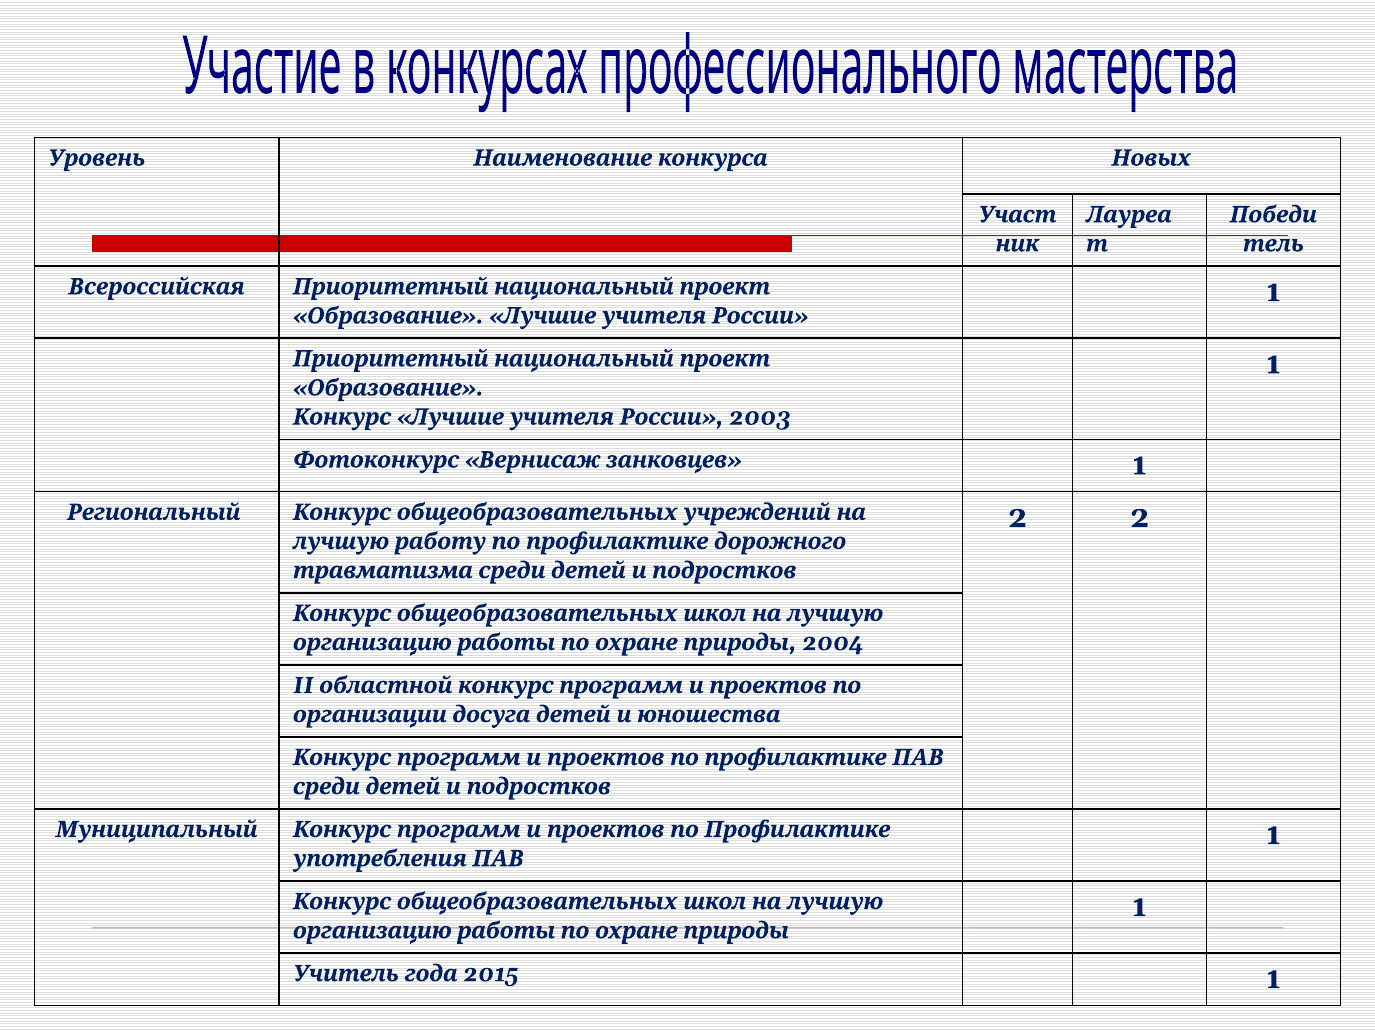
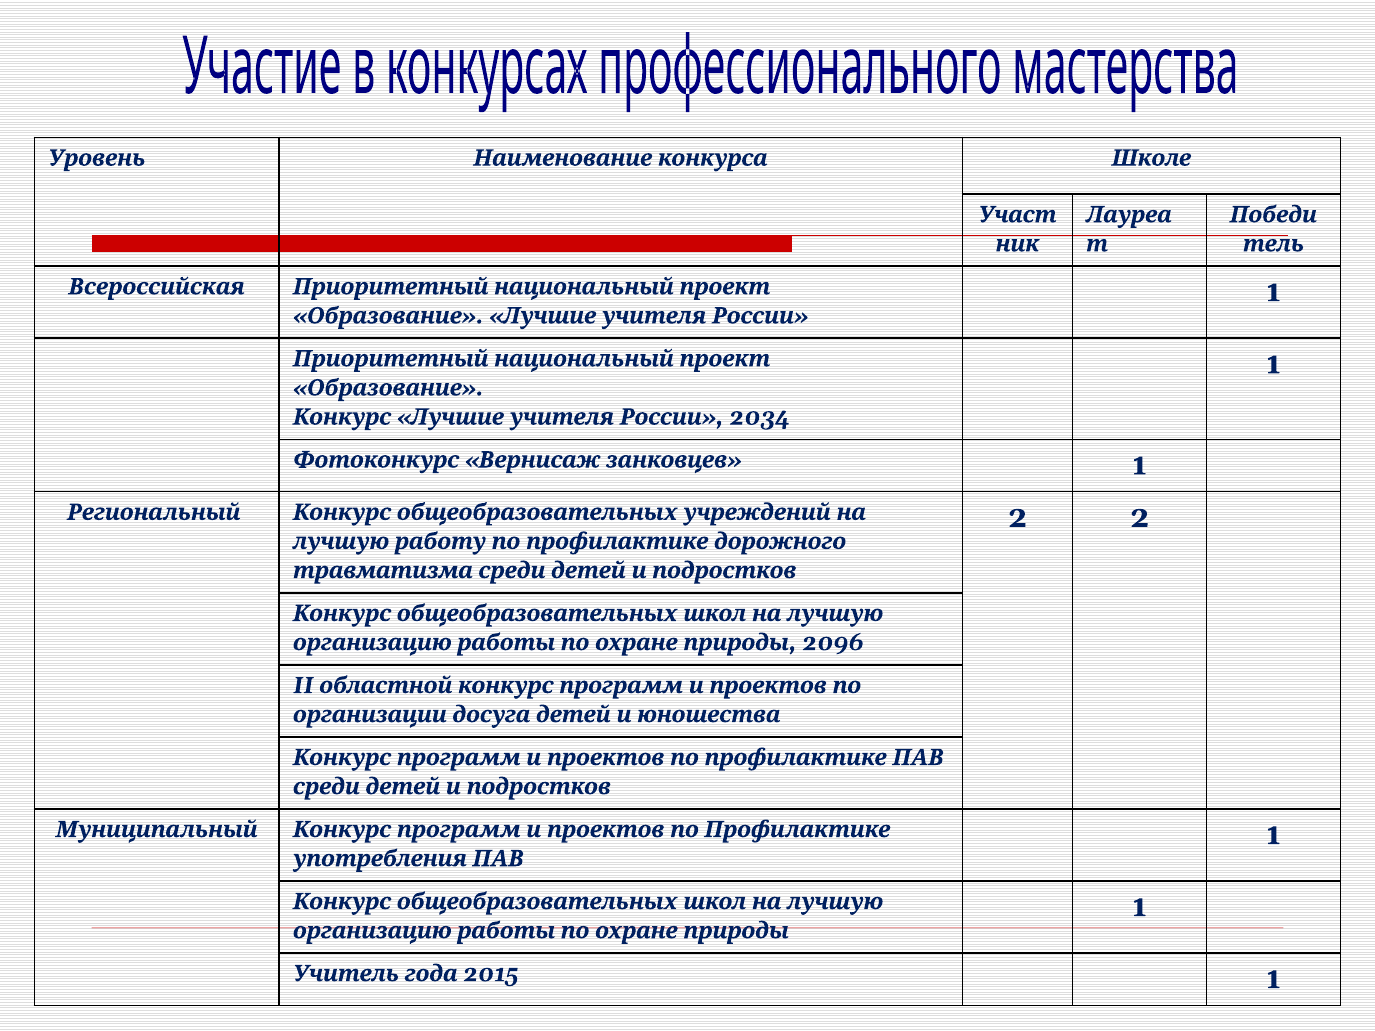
Новых: Новых -> Школе (1152, 158)
2003: 2003 -> 2034 (760, 417)
2004: 2004 -> 2096 (833, 643)
